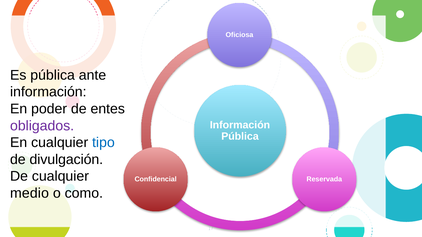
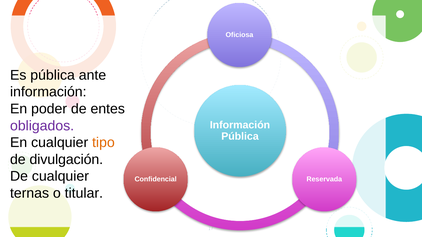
tipo colour: blue -> orange (103, 143)
medio: medio -> ternas (30, 193)
como: como -> titular (84, 193)
